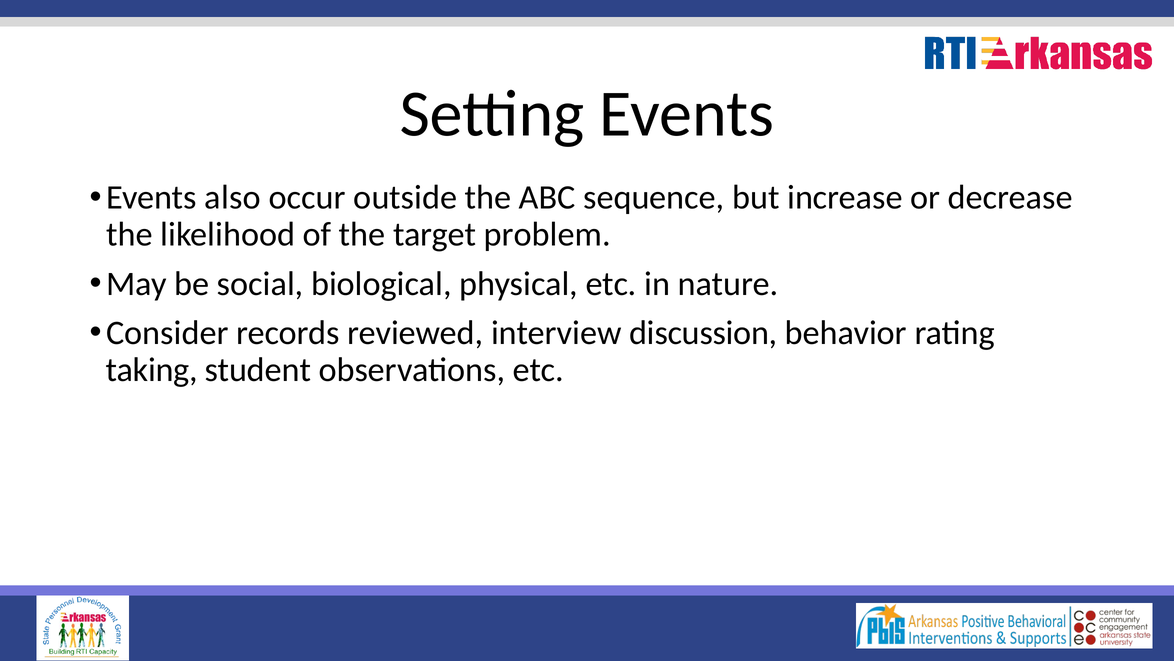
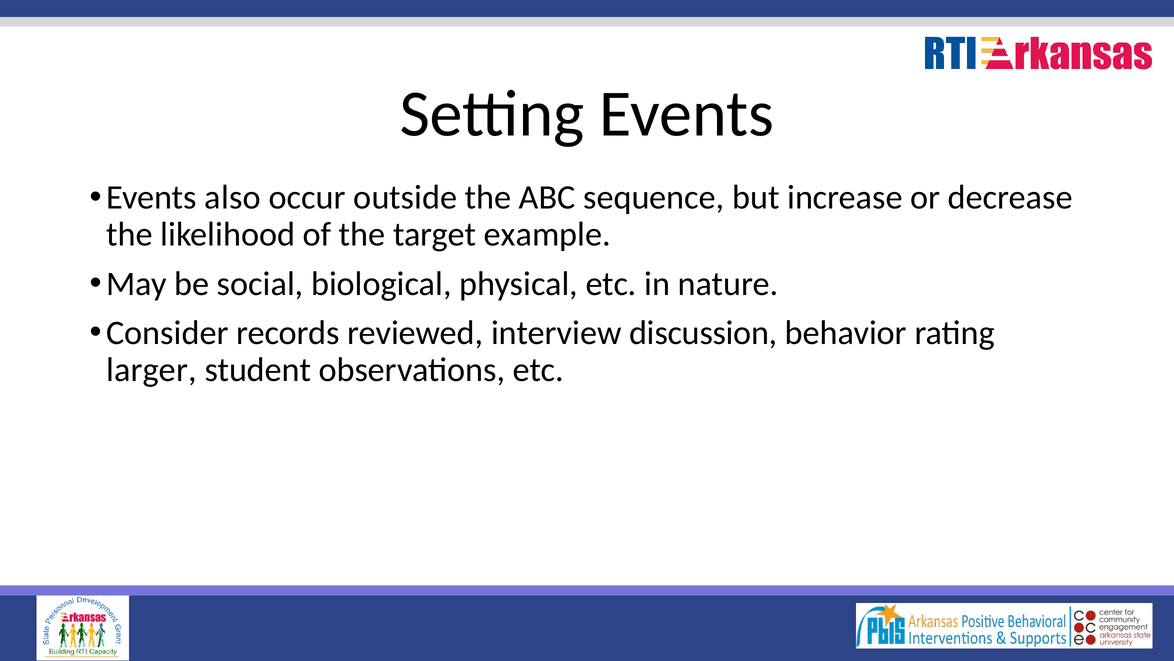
problem: problem -> example (547, 234)
taking: taking -> larger (151, 370)
